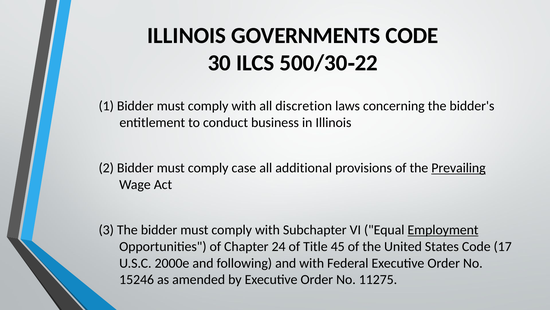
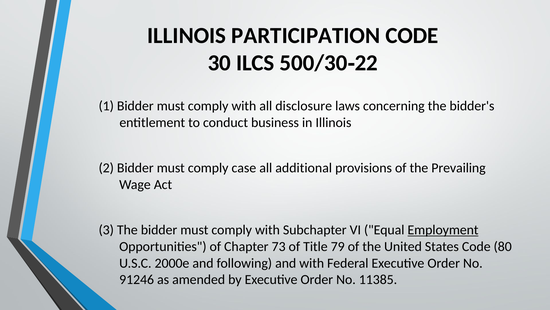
GOVERNMENTS: GOVERNMENTS -> PARTICIPATION (306, 35)
discretion: discretion -> disclosure (304, 106)
Prevailing underline: present -> none (459, 168)
24: 24 -> 73 (279, 246)
45: 45 -> 79 (338, 246)
17: 17 -> 80 (503, 246)
15246: 15246 -> 91246 (137, 279)
11275: 11275 -> 11385 (378, 279)
